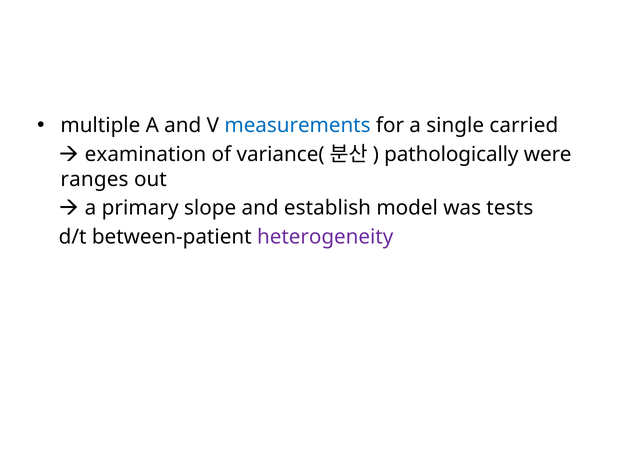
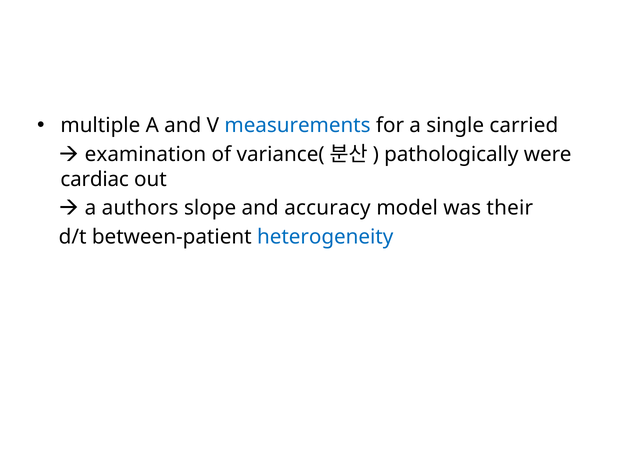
ranges: ranges -> cardiac (95, 179)
primary: primary -> authors (140, 208)
establish: establish -> accuracy (327, 208)
tests: tests -> their (510, 208)
heterogeneity colour: purple -> blue (325, 237)
